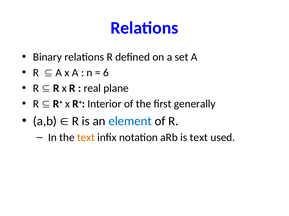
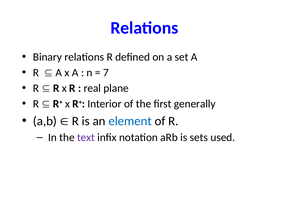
6: 6 -> 7 (106, 73)
text colour: orange -> purple (86, 138)
is text: text -> sets (199, 138)
